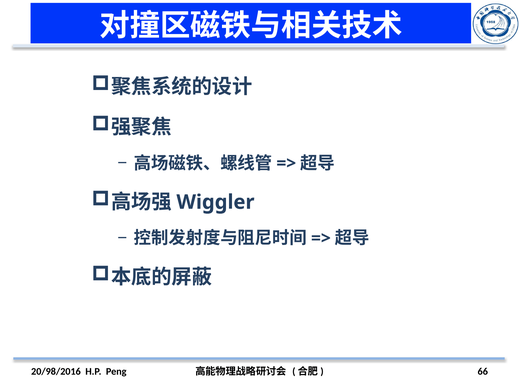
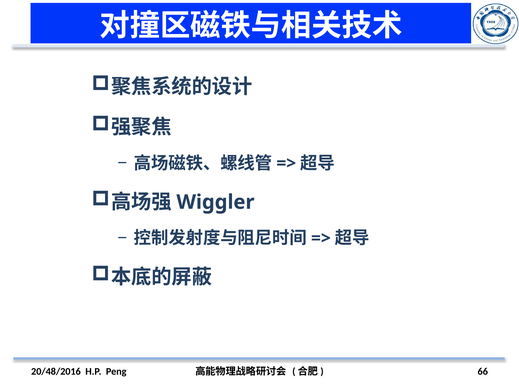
20/98/2016: 20/98/2016 -> 20/48/2016 (56, 372)
